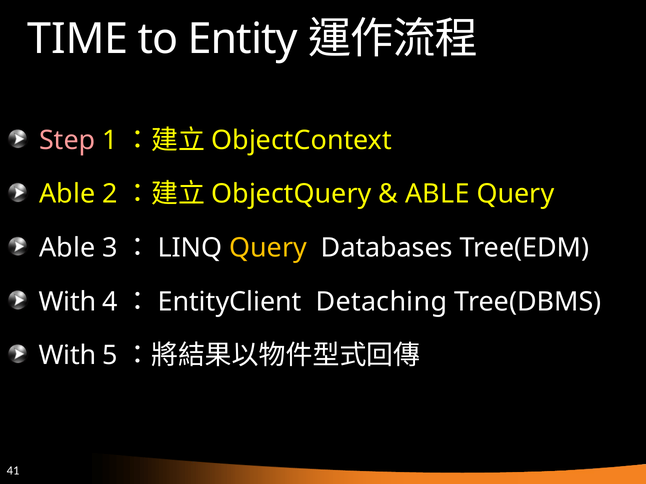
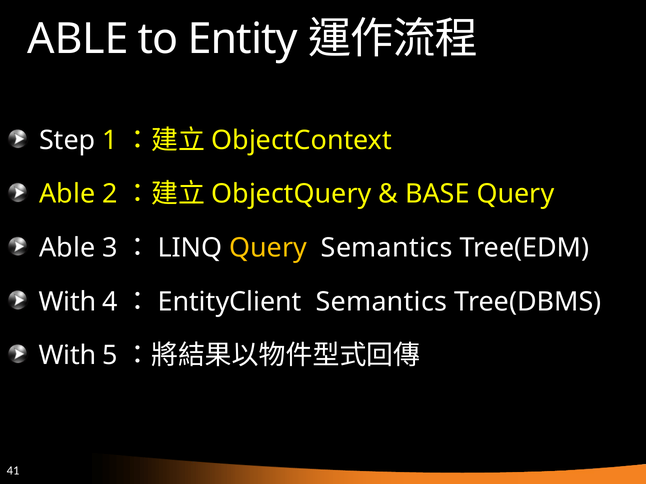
TIME: TIME -> ABLE (78, 39)
Step colour: pink -> white (67, 140)
ABLE: ABLE -> BASE (437, 194)
Databases: Databases -> Semantics (387, 248)
Detaching: Detaching -> Semantics (381, 302)
